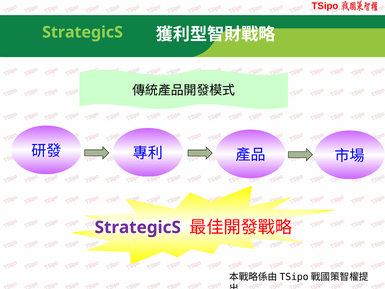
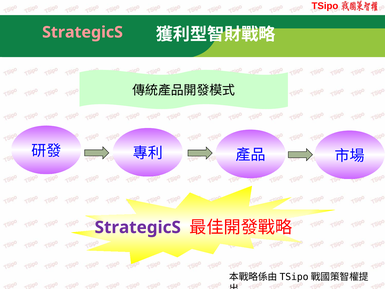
StrategicS colour: light green -> pink (83, 32)
